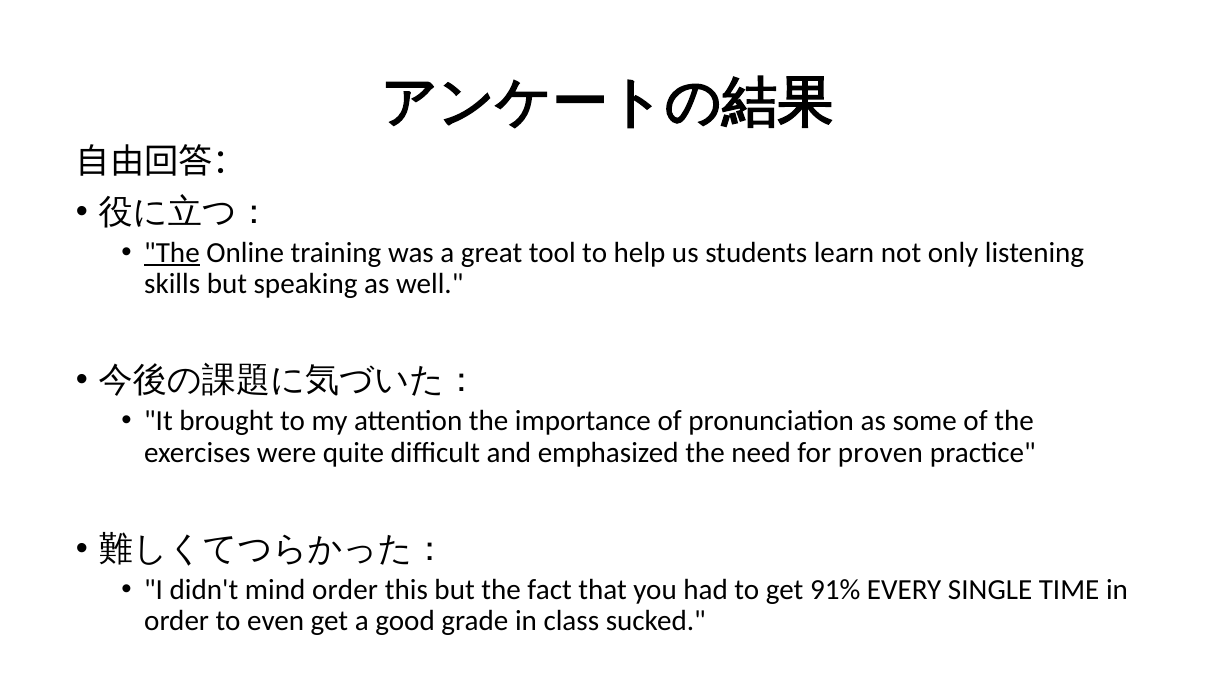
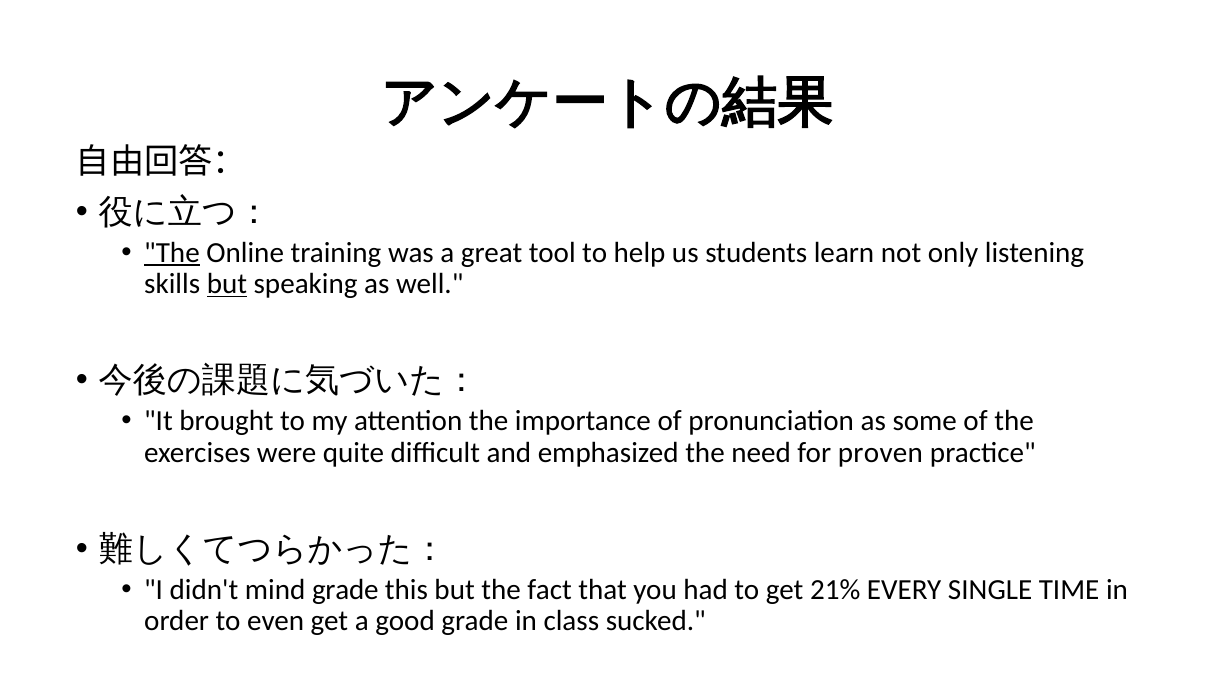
but underline: none -> present (227, 284)
mind order: order -> grade (345, 589)
91%: 91% -> 21% (835, 589)
